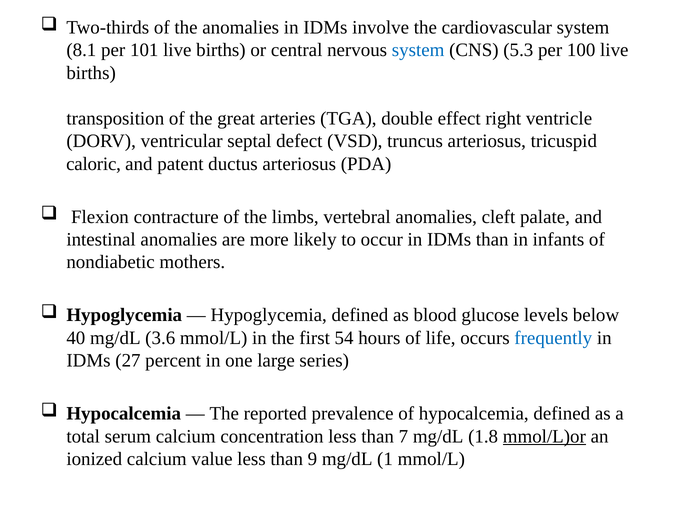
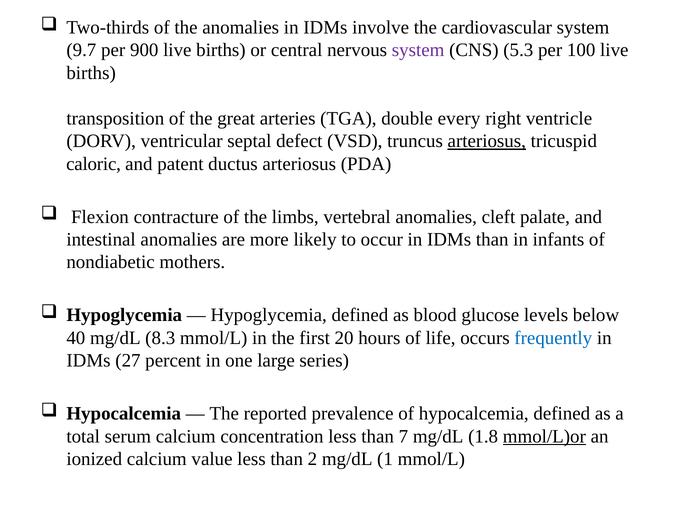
8.1: 8.1 -> 9.7 (81, 50)
101: 101 -> 900 (144, 50)
system colour: blue -> purple (418, 50)
effect: effect -> every (459, 118)
arteriosus underline: none -> present (487, 141)
3.6: 3.6 -> 8.3 (160, 338)
54: 54 -> 20 (344, 338)
9: 9 -> 2 (312, 459)
